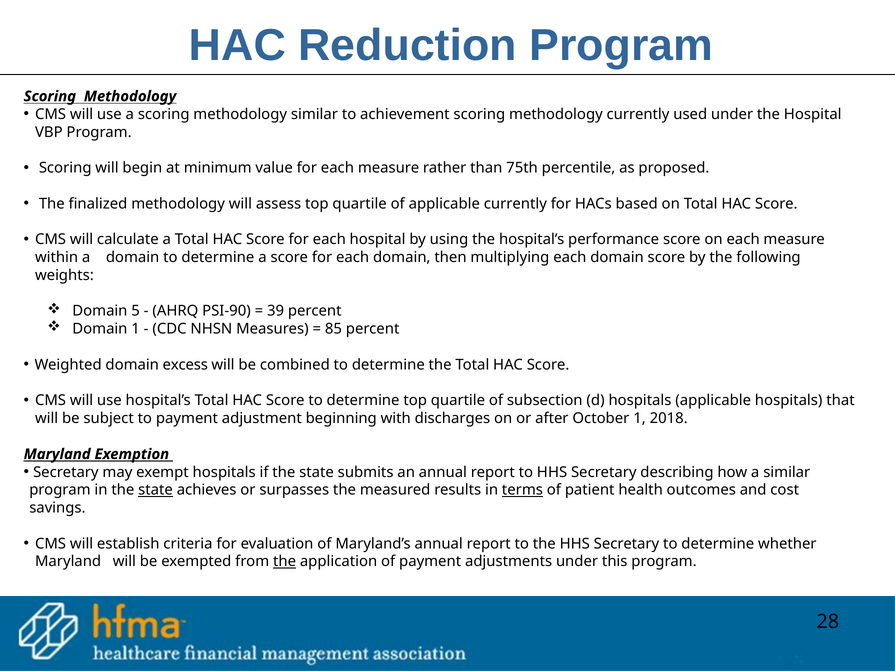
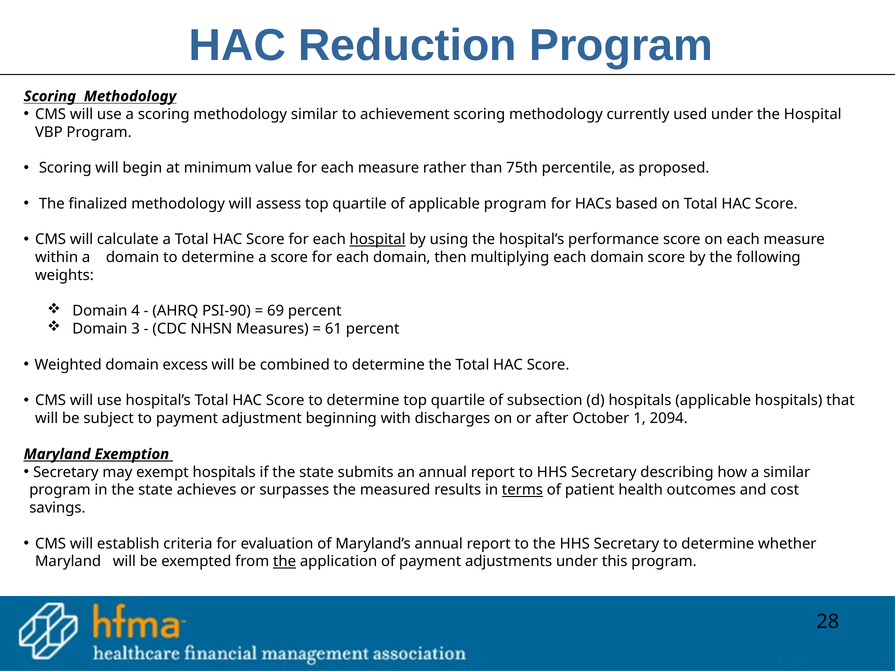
applicable currently: currently -> program (515, 204)
hospital underline: none -> present (378, 240)
5: 5 -> 4 (136, 311)
39: 39 -> 69 (276, 311)
Domain 1: 1 -> 3 (136, 329)
85: 85 -> 61 (333, 329)
2018: 2018 -> 2094 (669, 419)
state underline: present -> none (156, 490)
